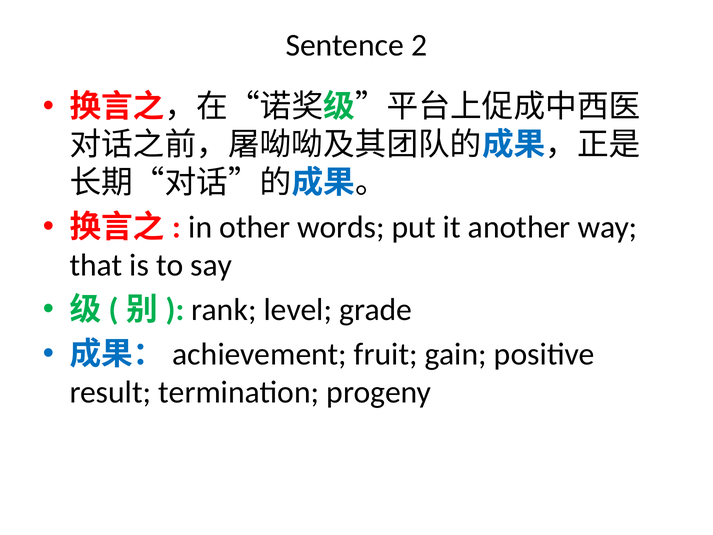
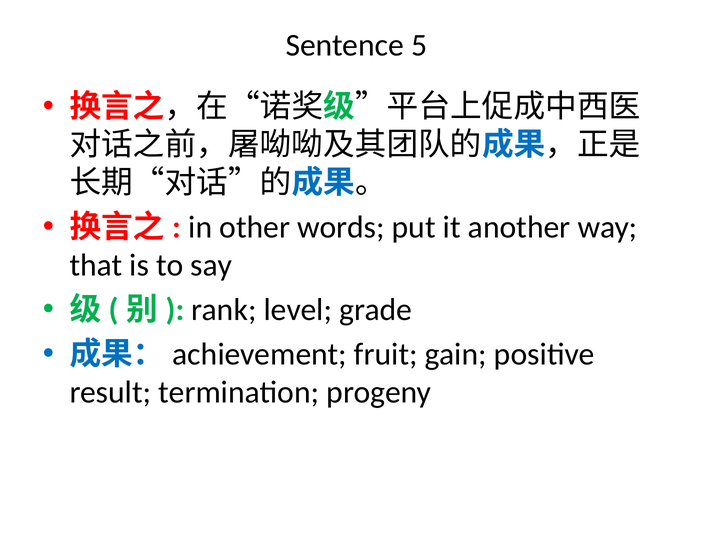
2: 2 -> 5 (419, 45)
